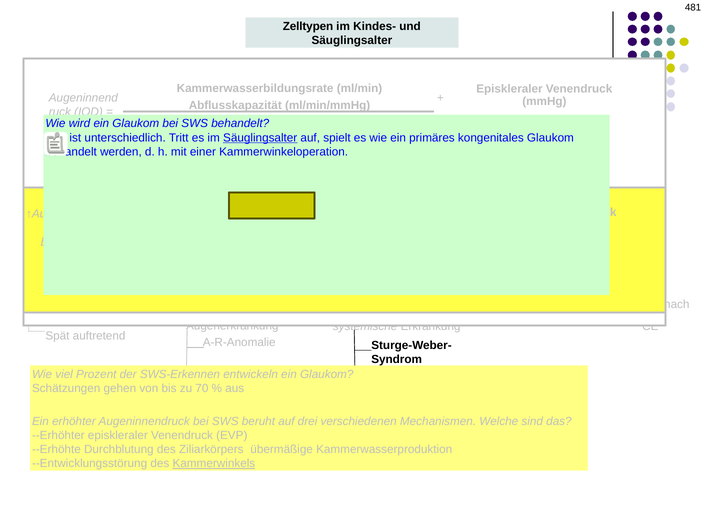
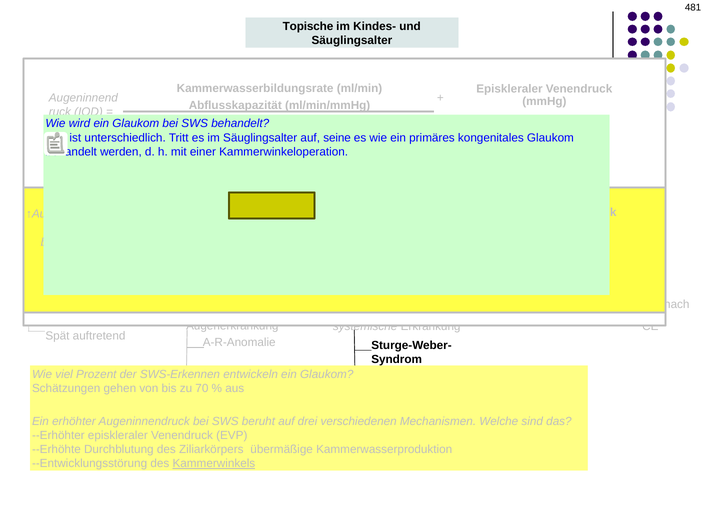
Zelltypen: Zelltypen -> Topische (308, 26)
Säuglingsalter underline: present -> none (260, 138)
spielt: spielt -> seine (337, 138)
